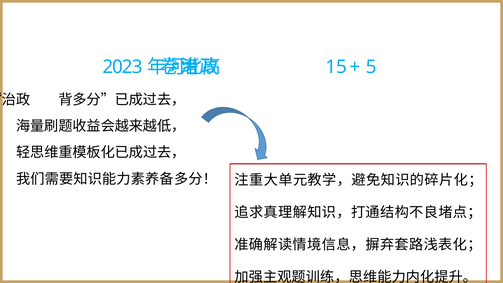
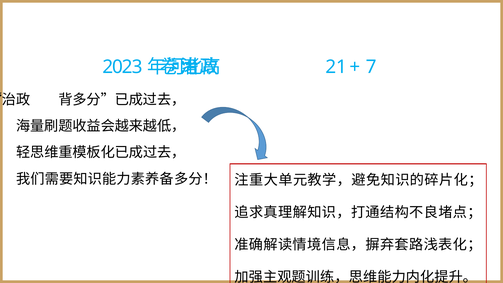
15: 15 -> 21 (336, 67)
5: 5 -> 7 (371, 67)
